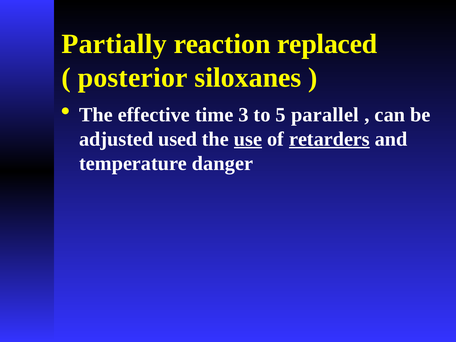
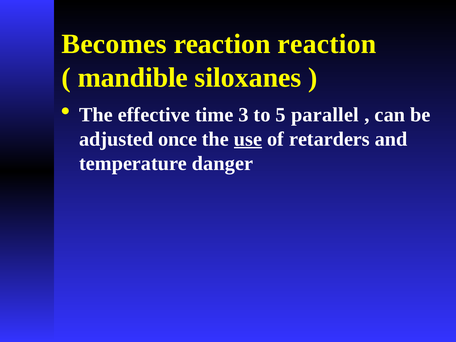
Partially: Partially -> Becomes (114, 44)
reaction replaced: replaced -> reaction (327, 44)
posterior: posterior -> mandible (133, 78)
used: used -> once (178, 139)
retarders underline: present -> none (329, 139)
